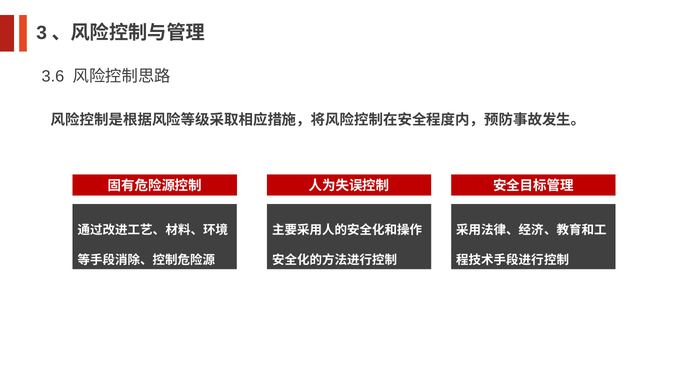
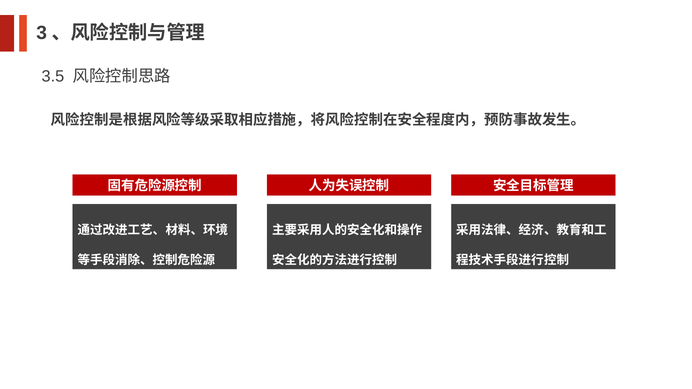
3.6: 3.6 -> 3.5 (53, 77)
